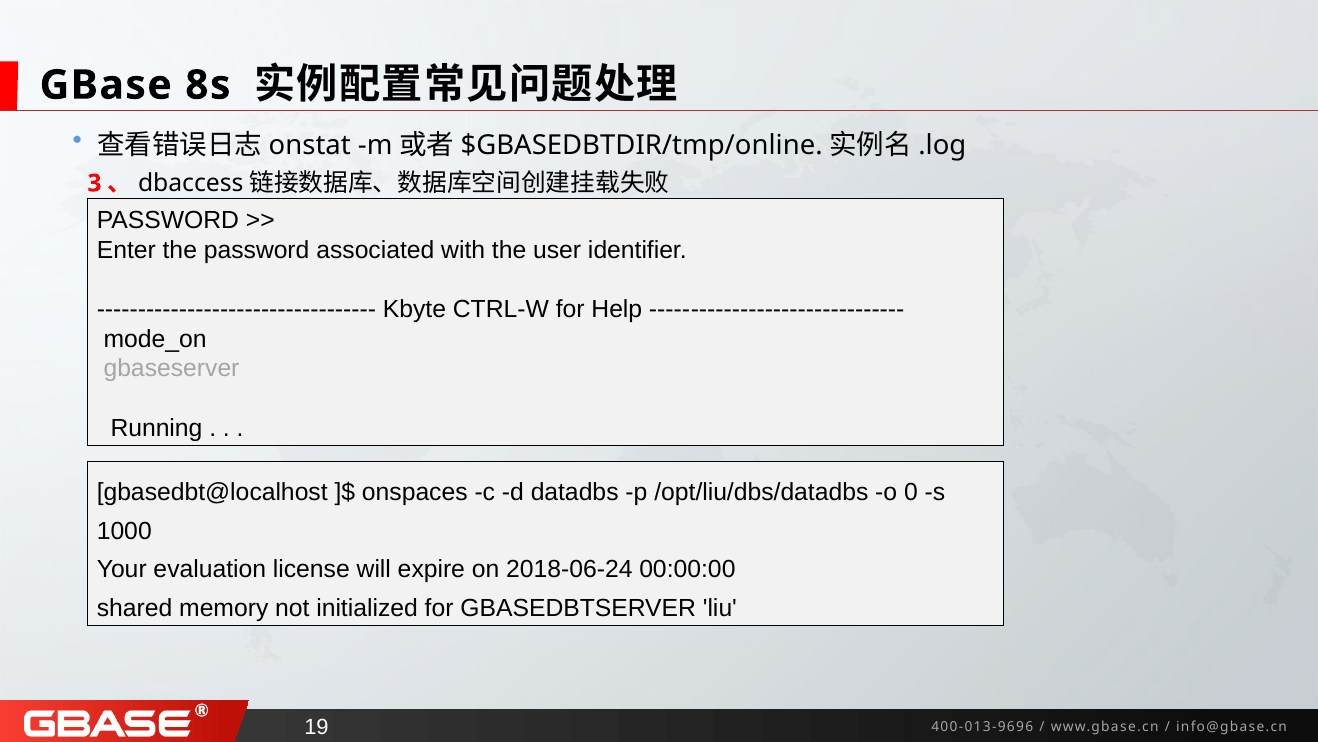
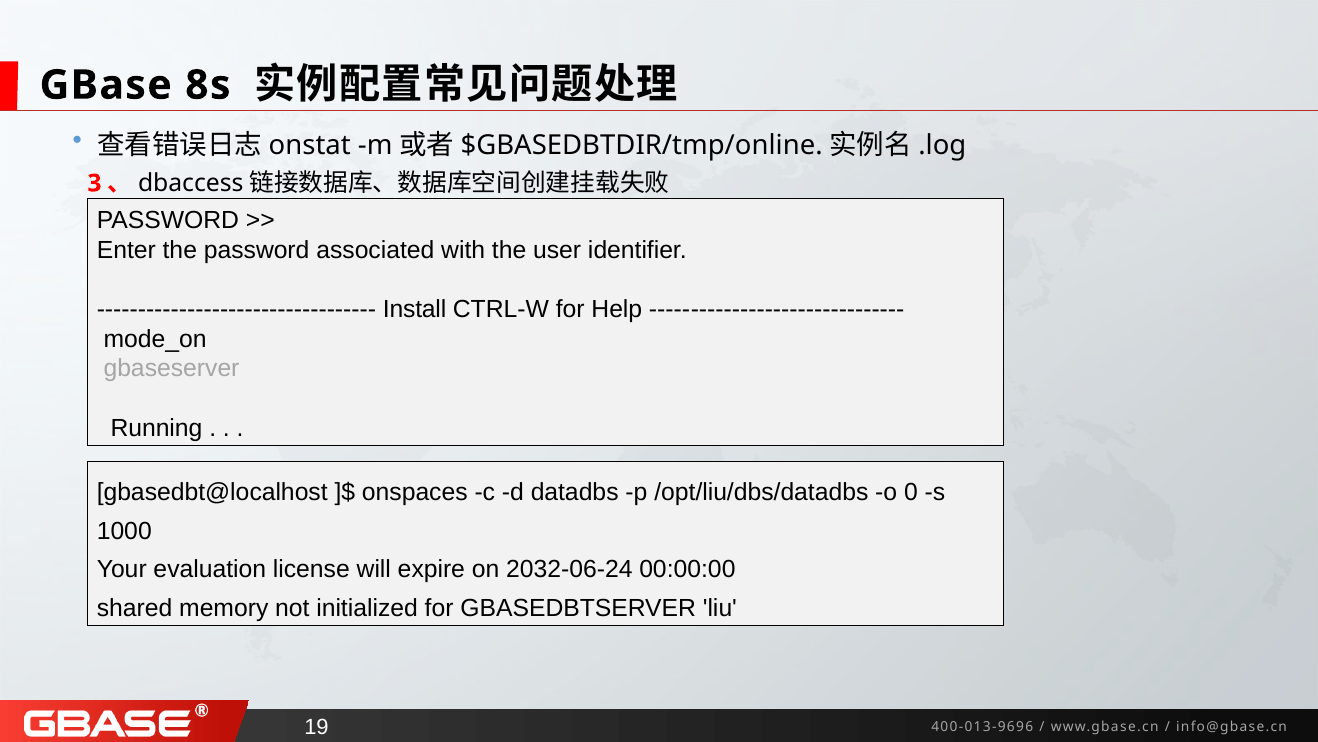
Kbyte: Kbyte -> Install (415, 309)
2018-06-24: 2018-06-24 -> 2032-06-24 (569, 569)
